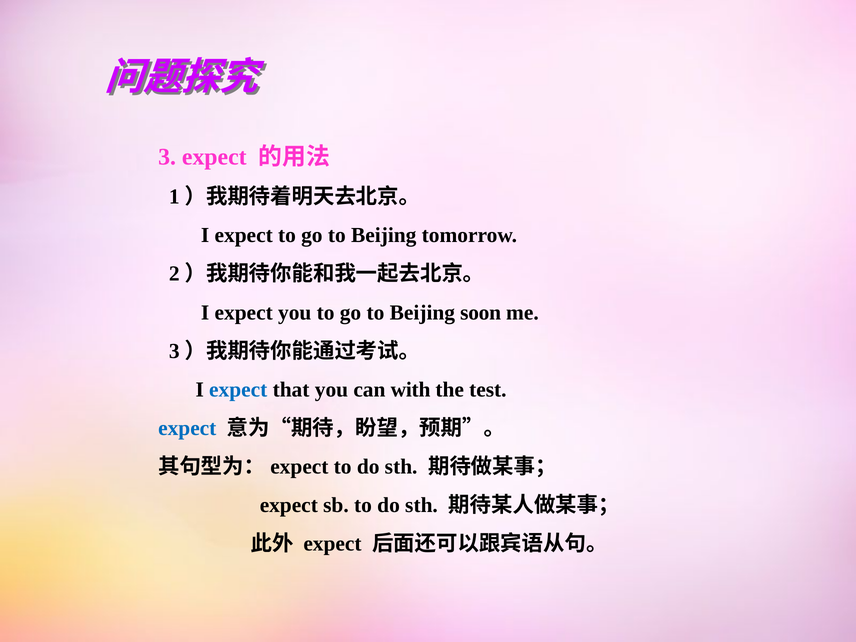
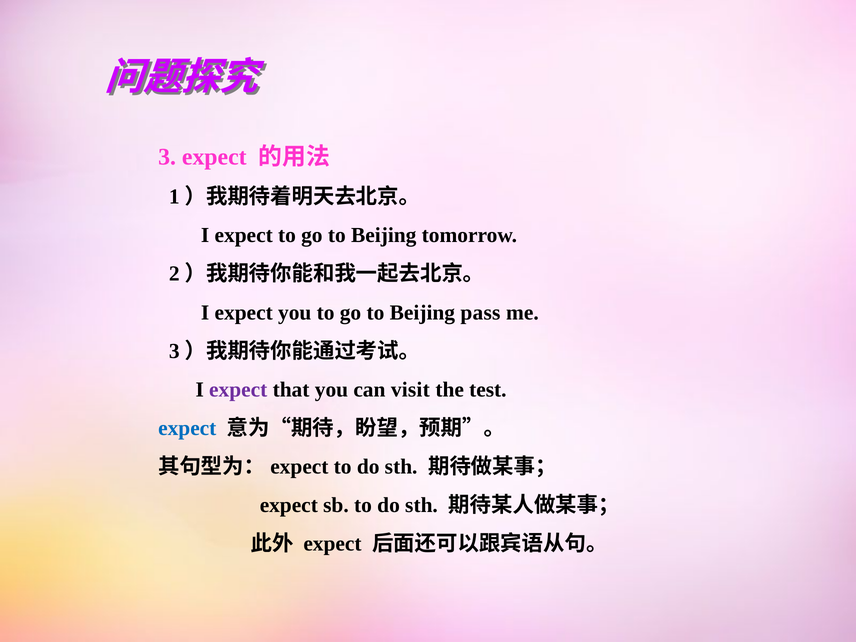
soon: soon -> pass (480, 312)
expect colour: blue -> purple (238, 389)
with: with -> visit (410, 389)
